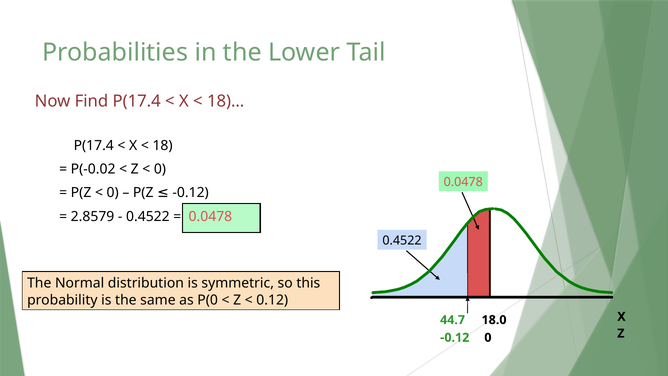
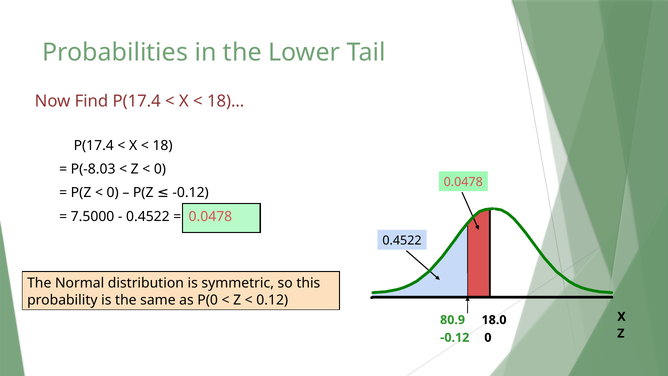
P(-0.02: P(-0.02 -> P(-8.03 (93, 169)
2.8579: 2.8579 -> 7.5000 (93, 216)
44.7: 44.7 -> 80.9 (453, 320)
